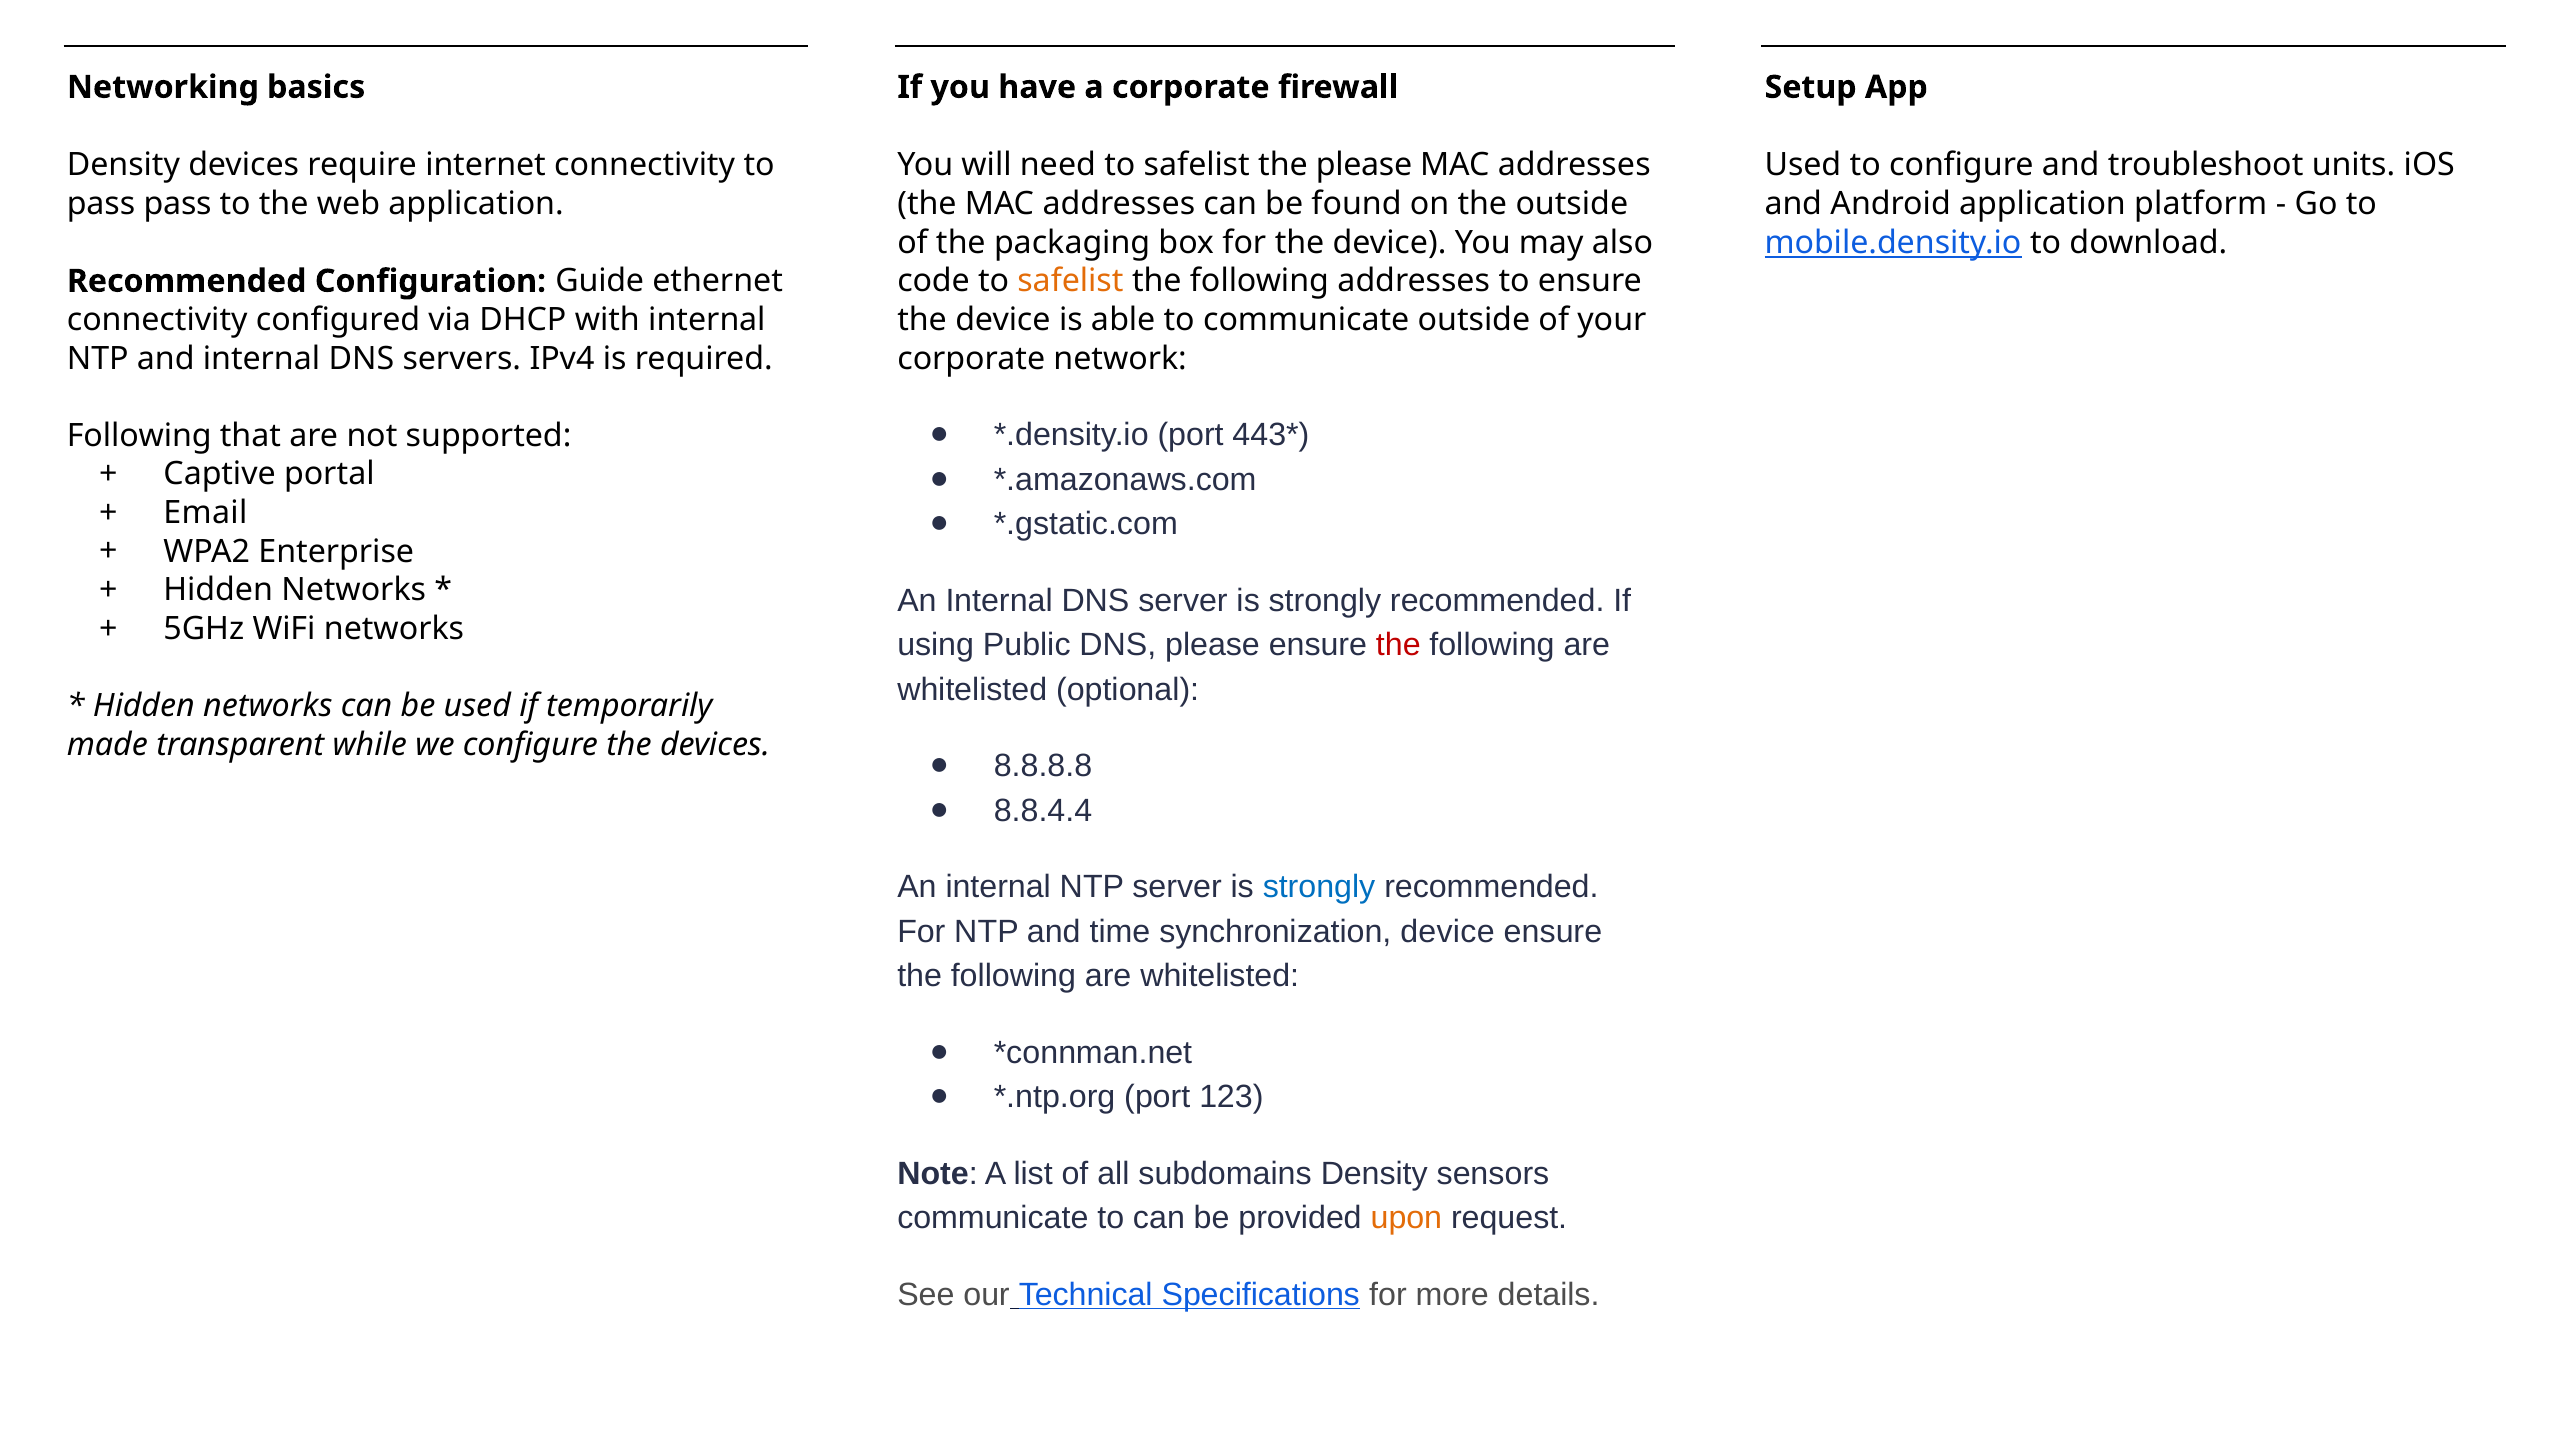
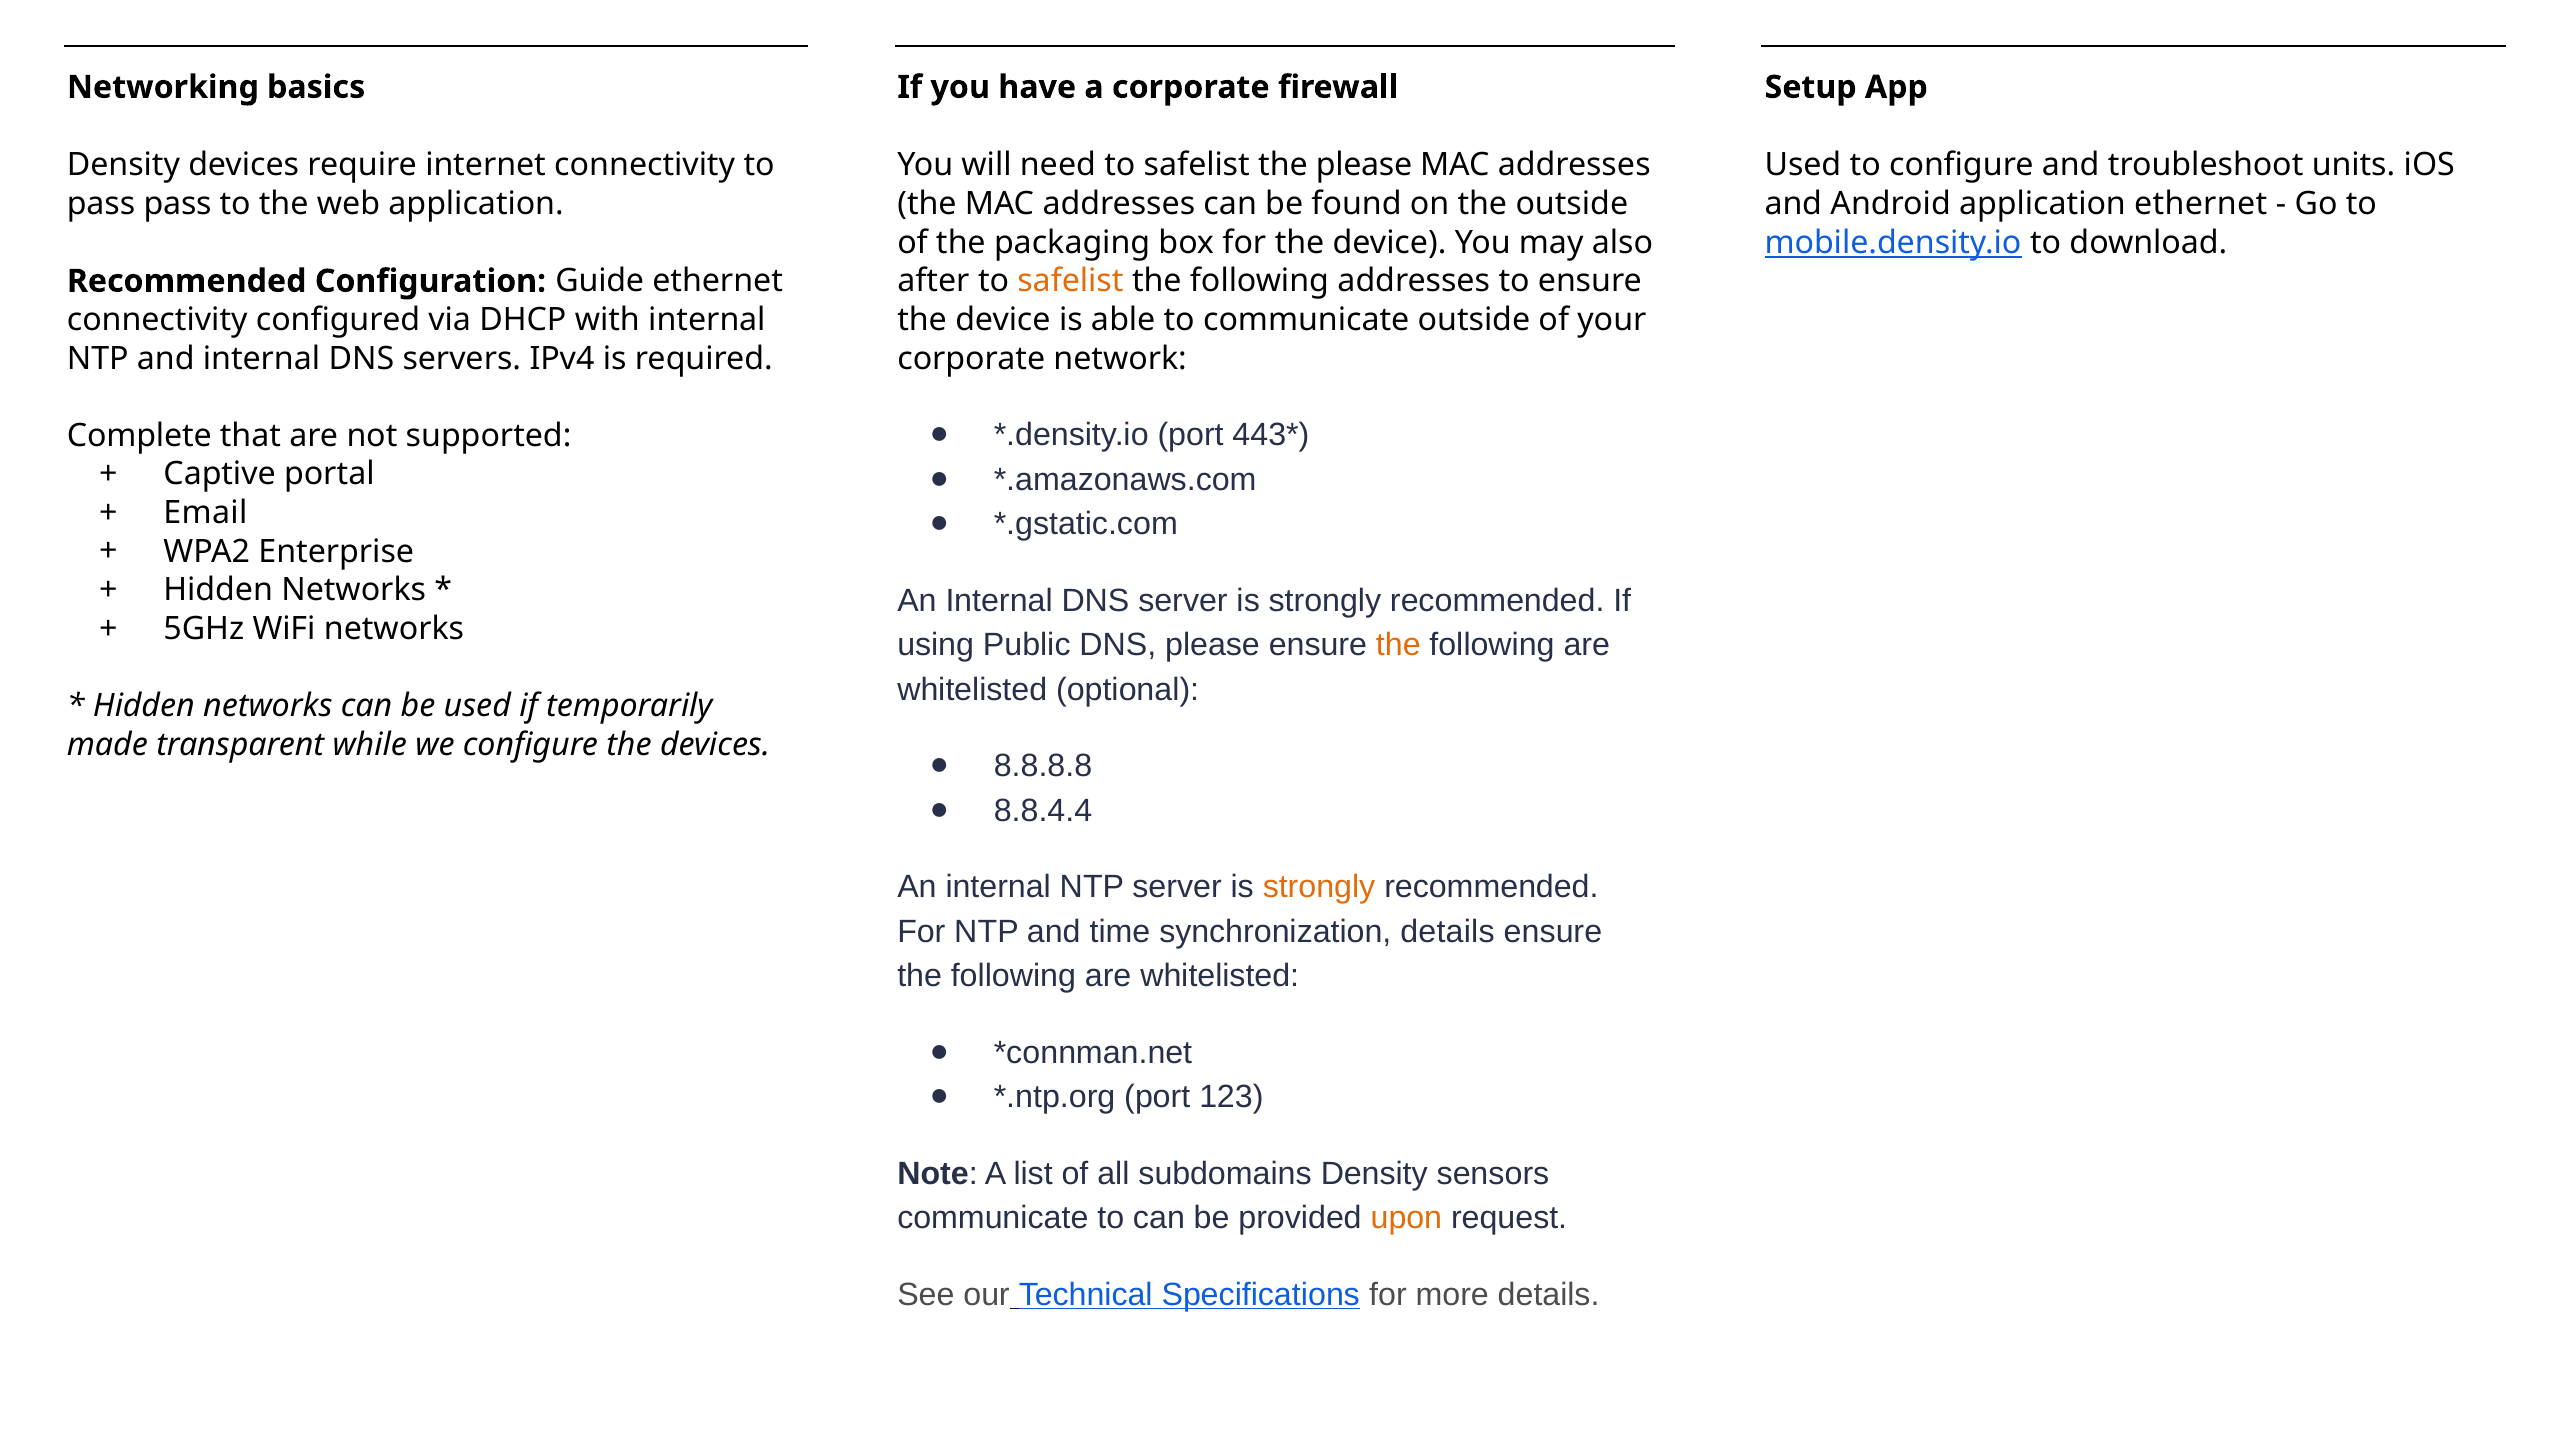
application platform: platform -> ethernet (2201, 204)
code: code -> after (933, 281)
Following: Following -> Complete (139, 436)
the colour: red -> orange (1398, 645)
strongly colour: blue -> orange (1319, 887)
synchronization device: device -> details (1447, 931)
